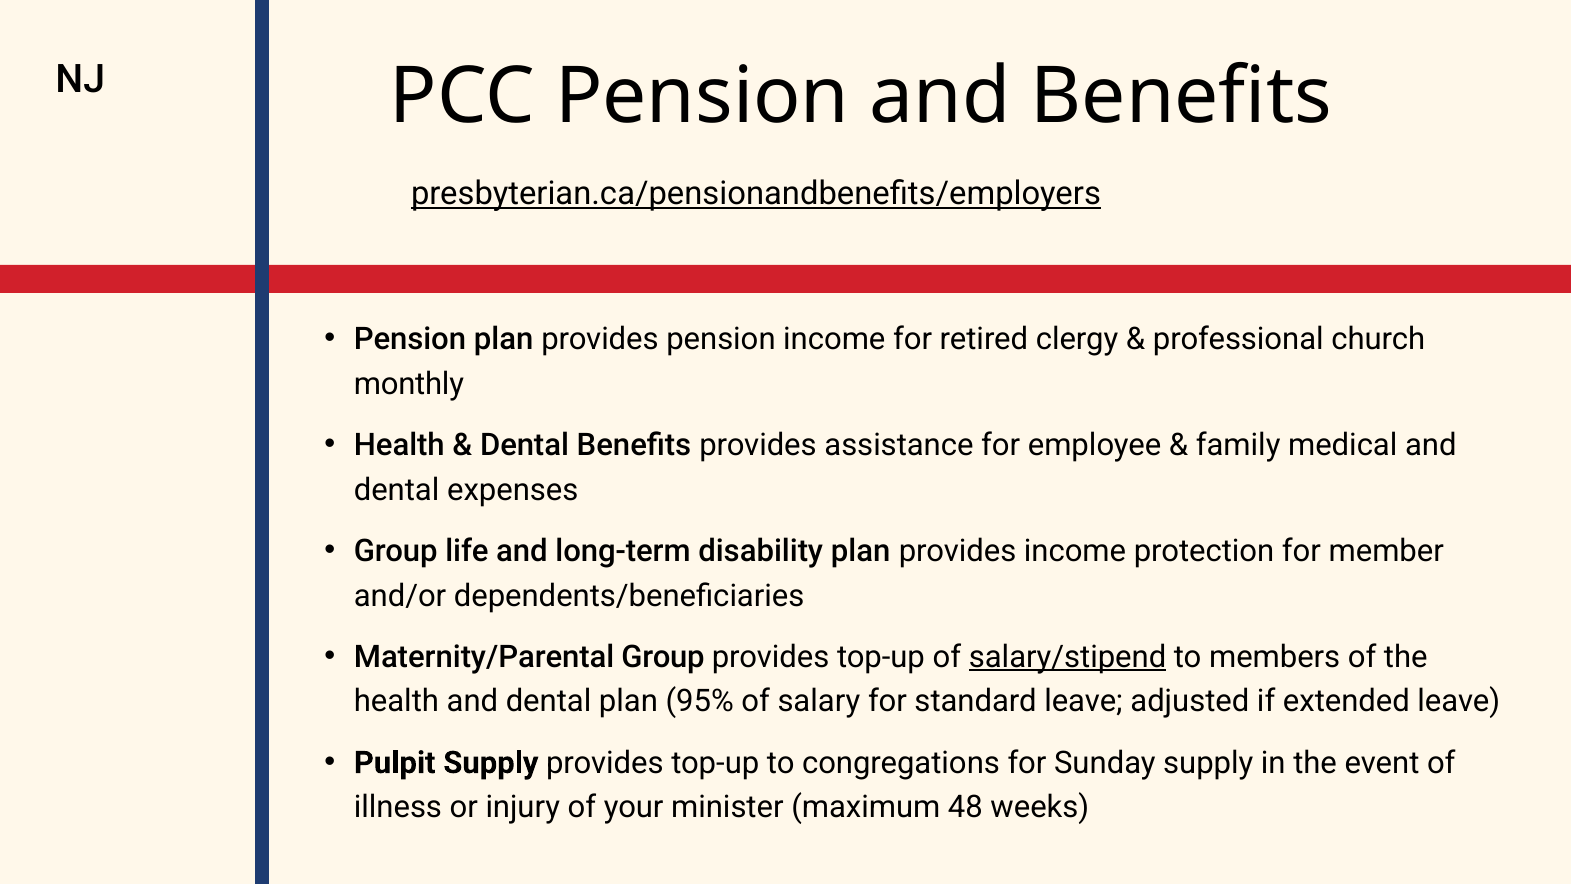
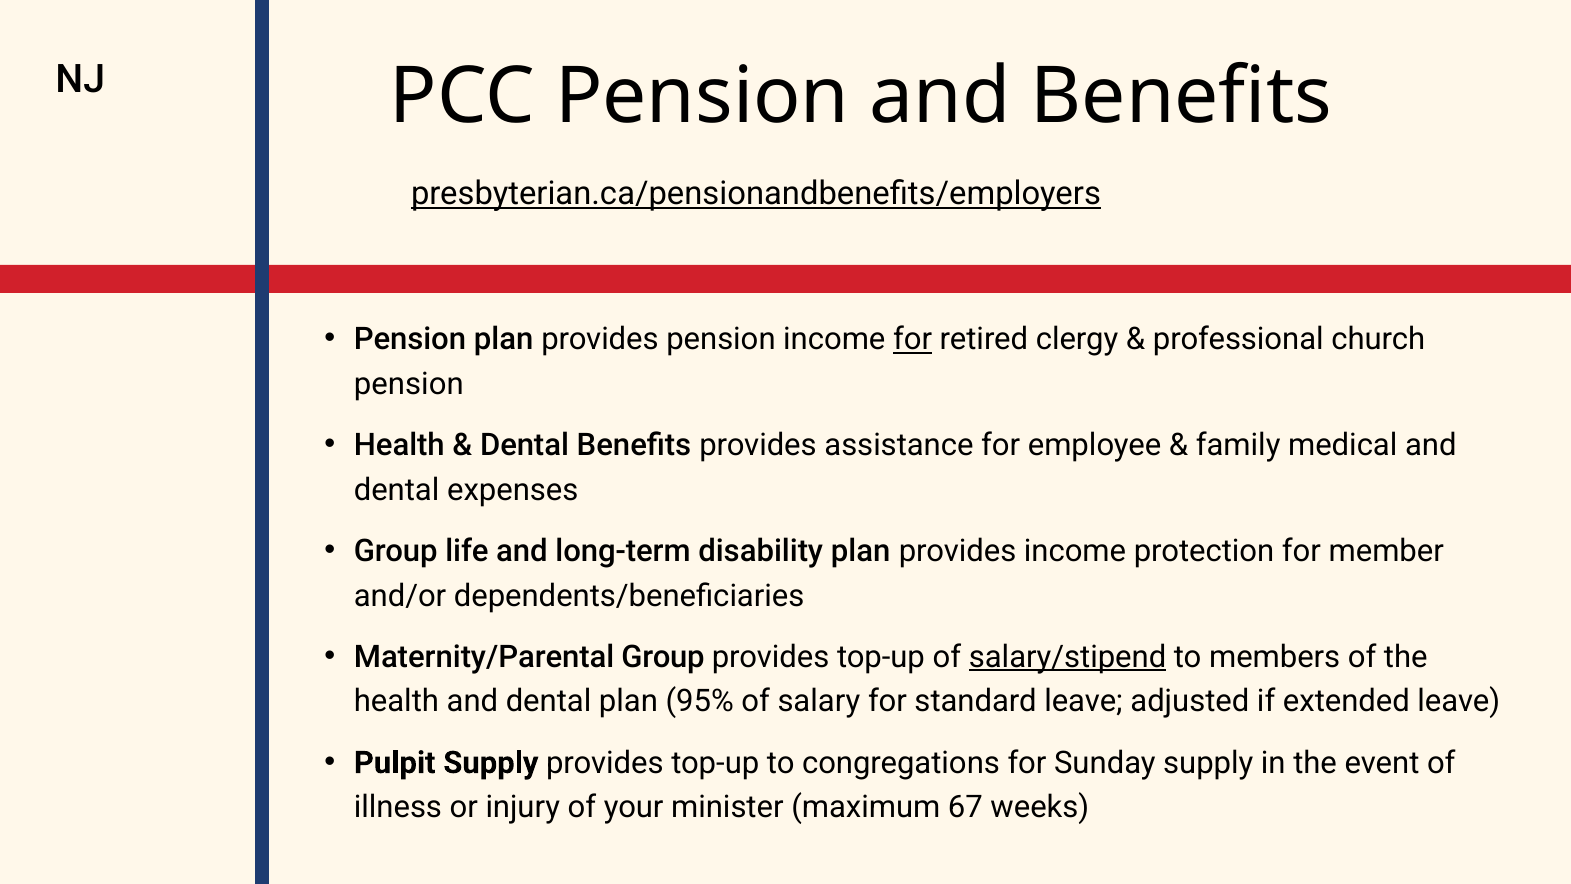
for underline: none -> present (913, 339)
monthly: monthly -> pension (409, 384)
48: 48 -> 67 (965, 807)
